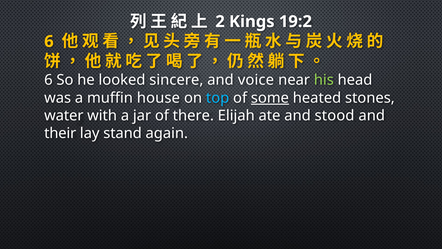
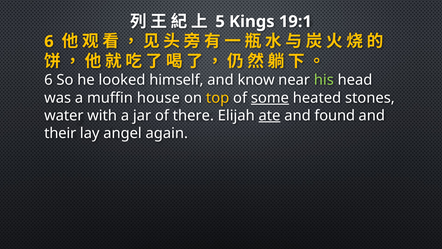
2: 2 -> 5 (220, 22)
19:2: 19:2 -> 19:1 (295, 22)
sincere: sincere -> himself (176, 80)
voice: voice -> know (256, 80)
top colour: light blue -> yellow (218, 98)
ate underline: none -> present (270, 115)
stood: stood -> found (335, 115)
stand: stand -> angel (122, 133)
